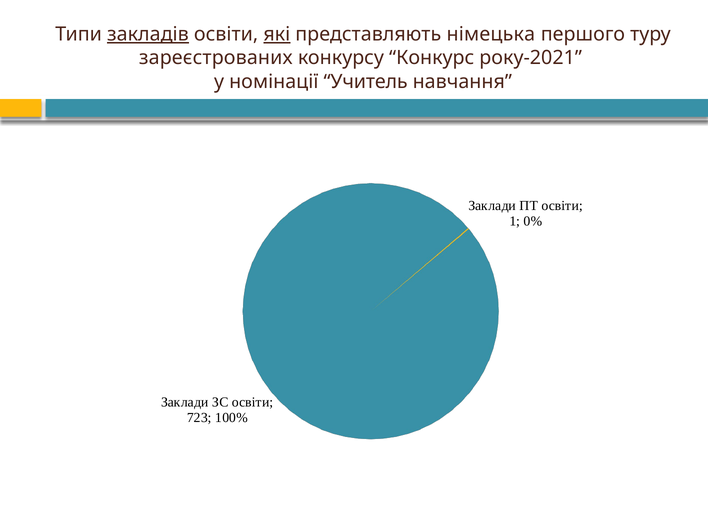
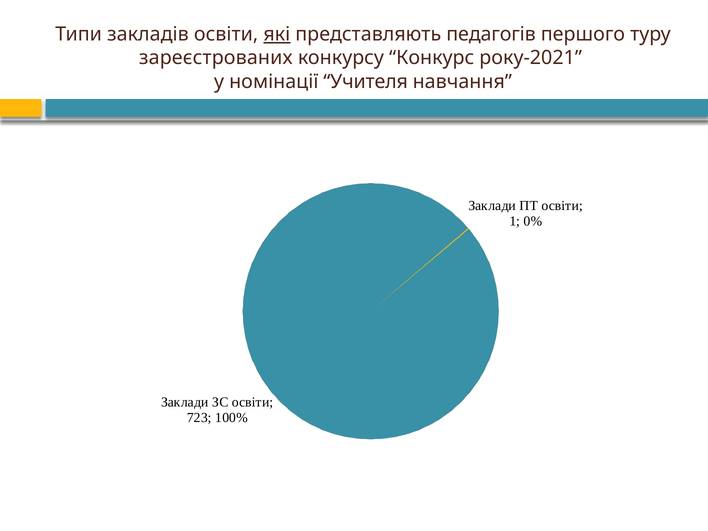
закладів underline: present -> none (148, 34)
німецька: німецька -> педагогів (491, 34)
Учитель: Учитель -> Учителя (366, 82)
